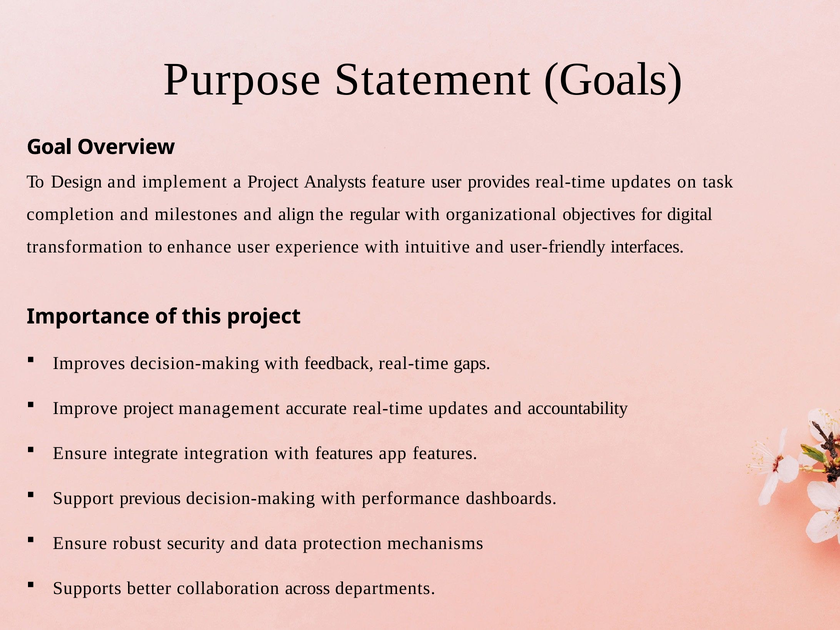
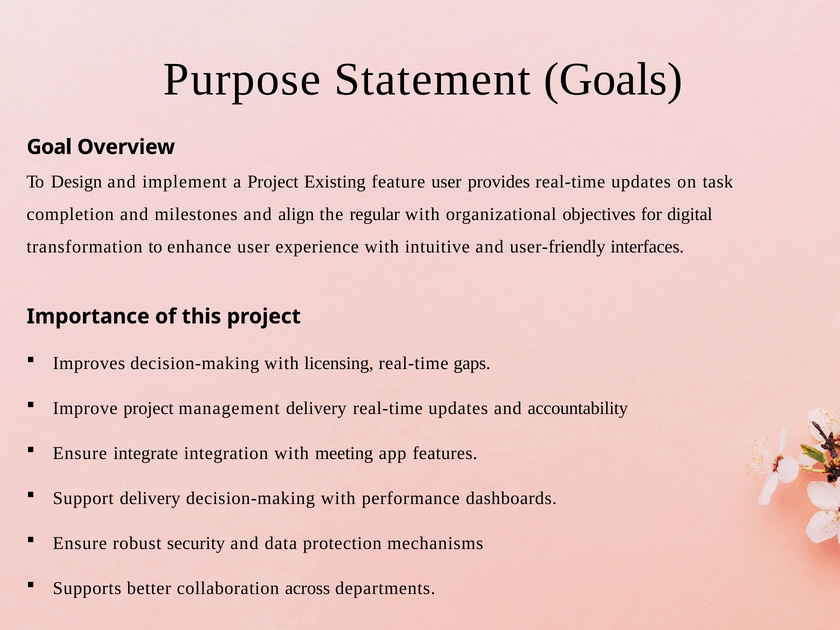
Analysts: Analysts -> Existing (335, 182)
feedback: feedback -> licensing (339, 363)
management accurate: accurate -> delivery (316, 408)
with features: features -> meeting (344, 453)
Support previous: previous -> delivery (150, 498)
